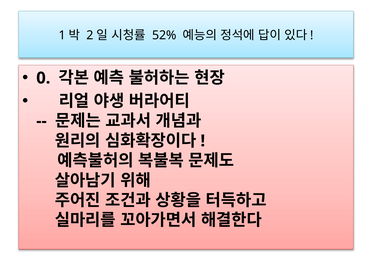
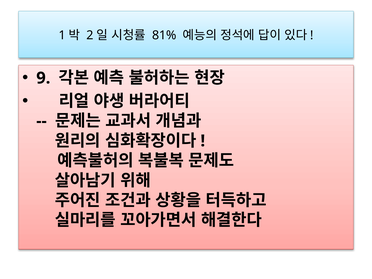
52%: 52% -> 81% (164, 35)
0: 0 -> 9 (43, 78)
